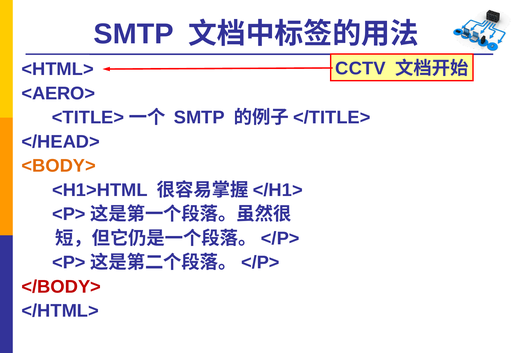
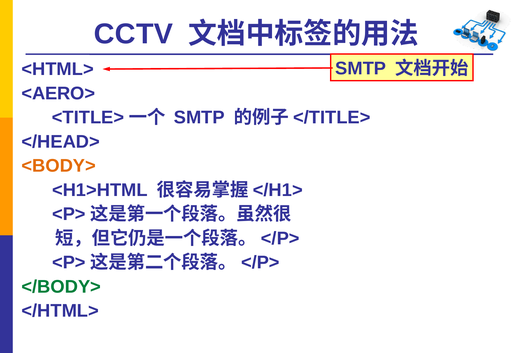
SMTP: SMTP -> CCTV (133, 34)
CCTV: CCTV -> SMTP (361, 69)
</BODY> colour: red -> green (61, 287)
